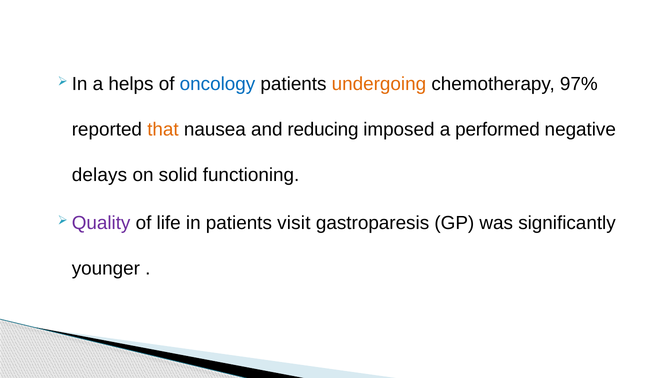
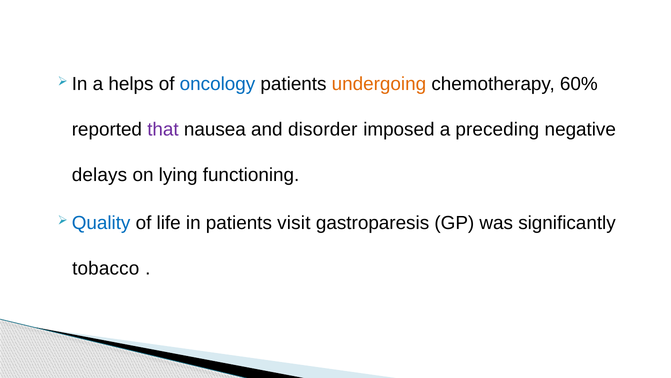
97%: 97% -> 60% (579, 84)
that colour: orange -> purple (163, 129)
reducing: reducing -> disorder (323, 129)
performed: performed -> preceding (497, 129)
solid: solid -> lying (178, 175)
Quality colour: purple -> blue (101, 223)
younger: younger -> tobacco (106, 268)
